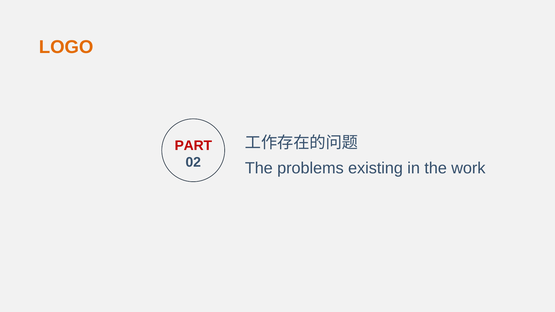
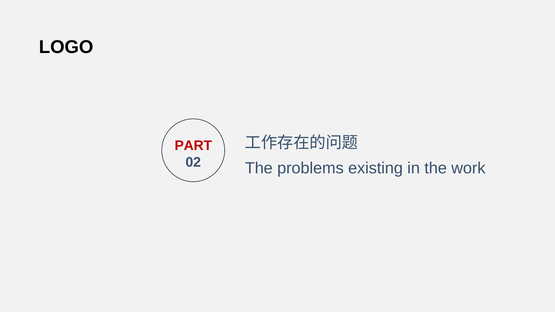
LOGO colour: orange -> black (66, 47)
